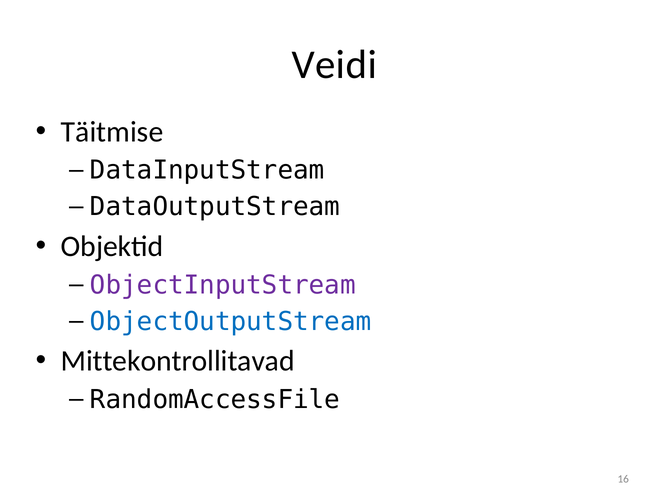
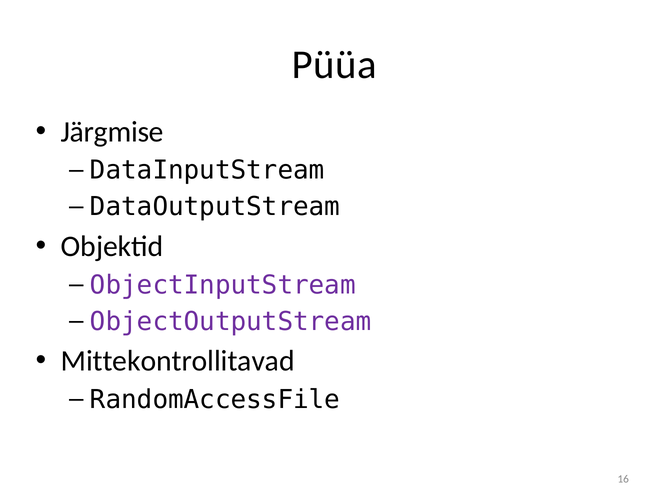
Veidi: Veidi -> Püüa (334, 65)
Täitmise: Täitmise -> Järgmise (112, 132)
ObjectOutputStream colour: blue -> purple (231, 321)
